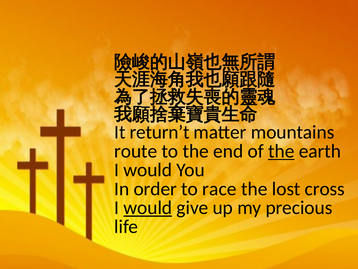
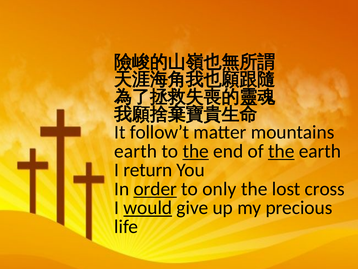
return’t: return’t -> follow’t (160, 132)
route: route -> earth (136, 151)
the underline: none -> present (196, 151)
would: would -> return (148, 170)
order underline: none -> present (155, 189)
race: race -> only (219, 189)
